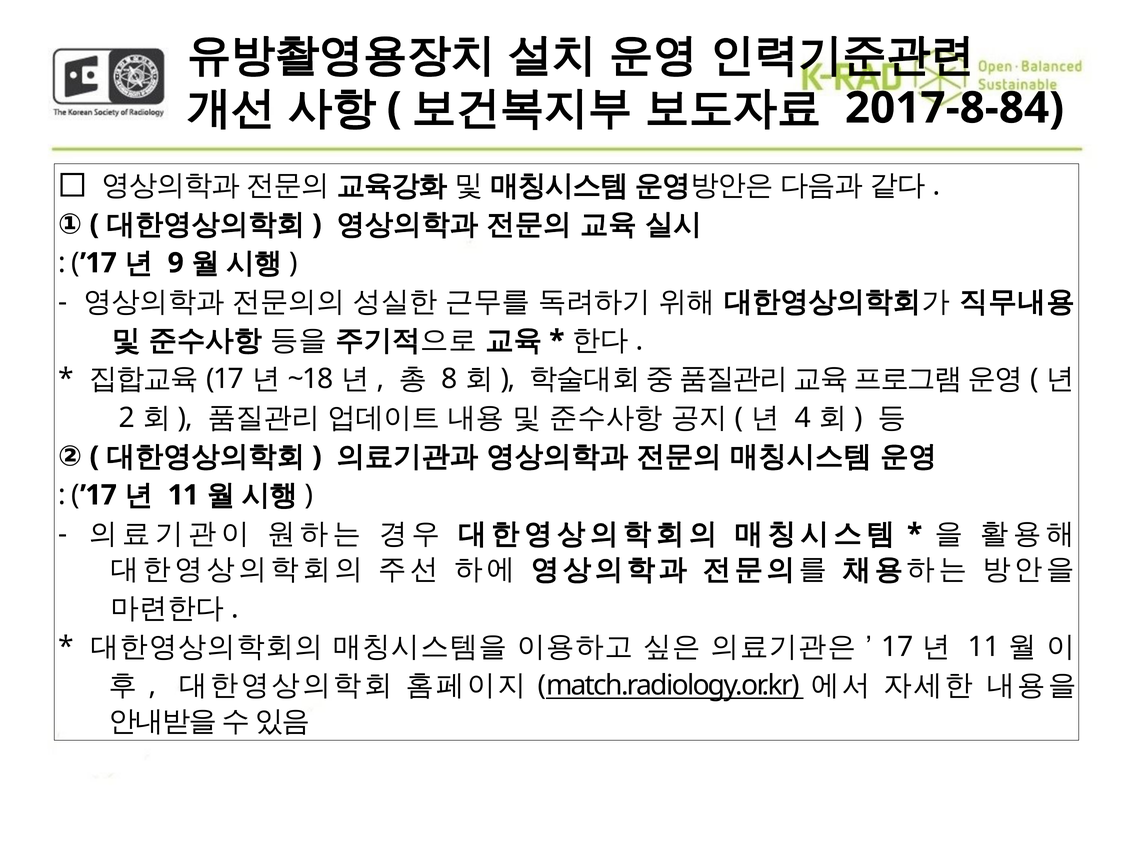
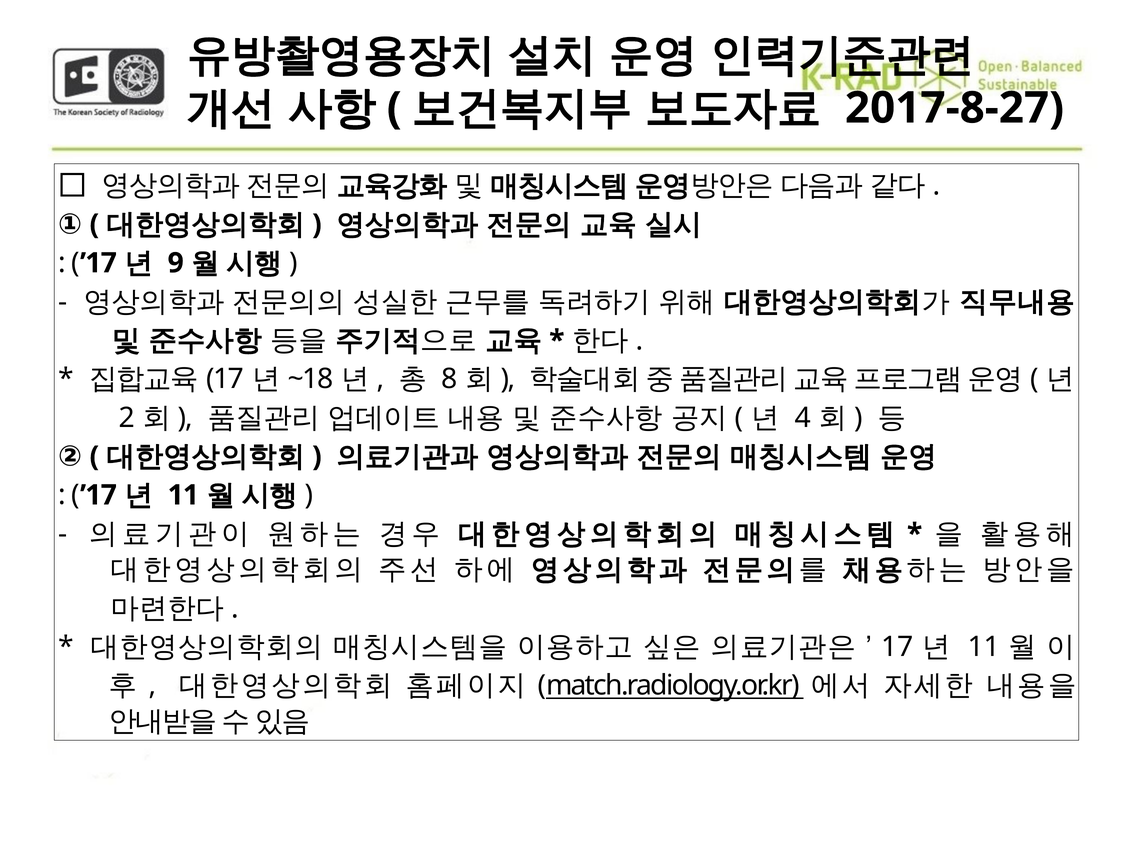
2017-8-84: 2017-8-84 -> 2017-8-27 (954, 108)
